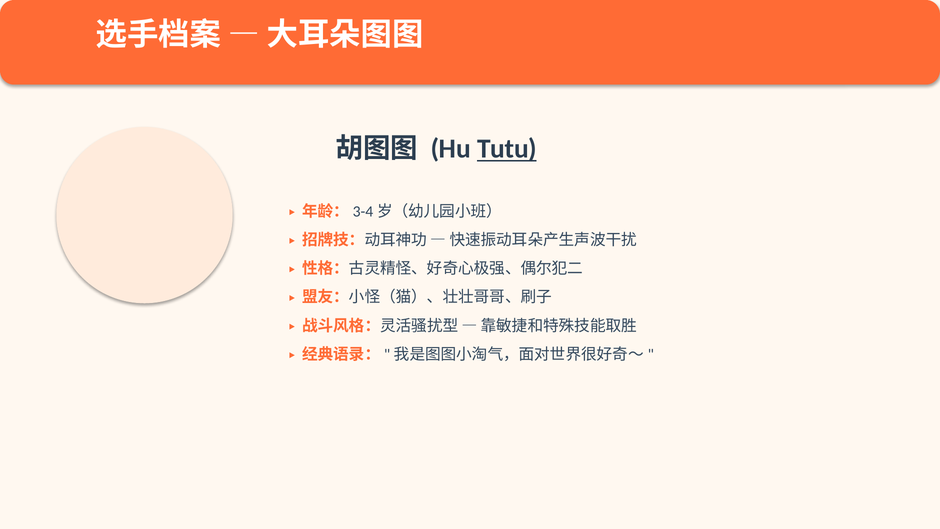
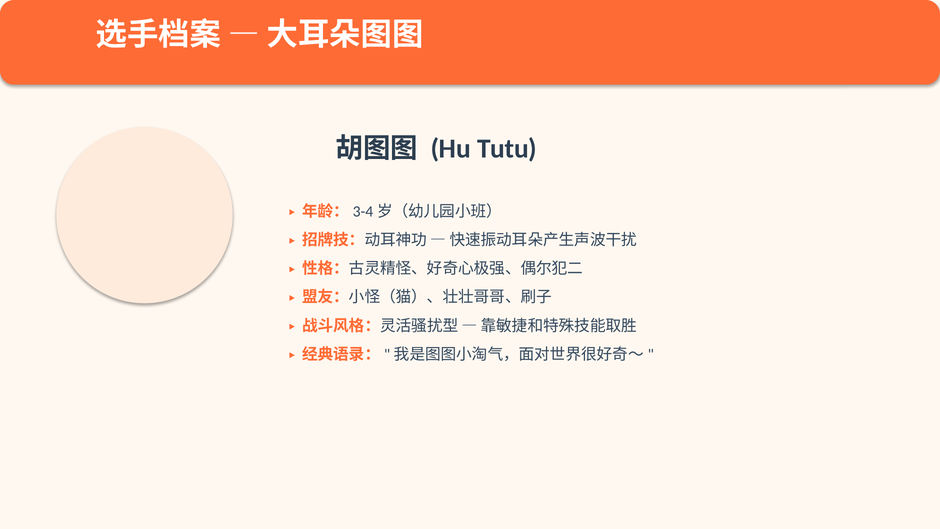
Tutu underline: present -> none (507, 149)
